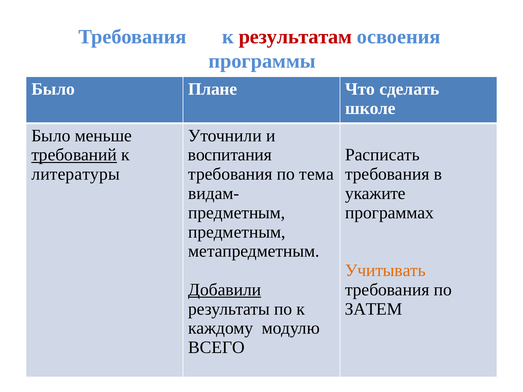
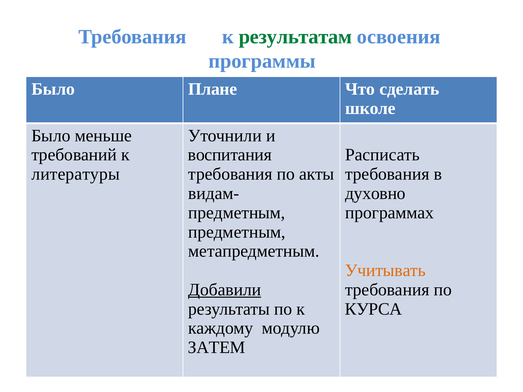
результатам colour: red -> green (295, 37)
требований underline: present -> none (74, 155)
тема: тема -> акты (317, 174)
укажите: укажите -> духовно (375, 194)
ЗАТЕМ: ЗАТЕМ -> КУРСА (374, 309)
ВСЕГО: ВСЕГО -> ЗАТЕМ (217, 348)
